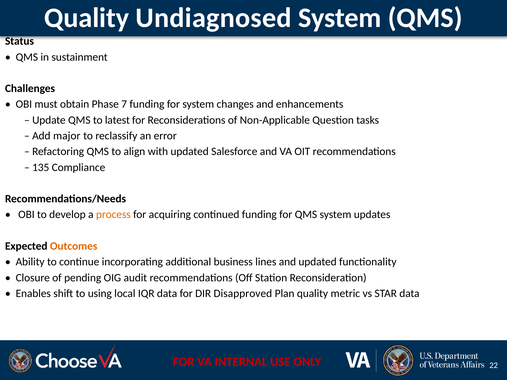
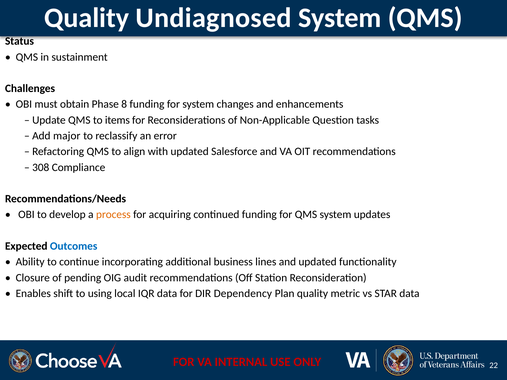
7: 7 -> 8 (124, 104)
latest: latest -> items (117, 120)
135: 135 -> 308 (41, 167)
Outcomes colour: orange -> blue (74, 246)
Disapproved: Disapproved -> Dependency (243, 294)
